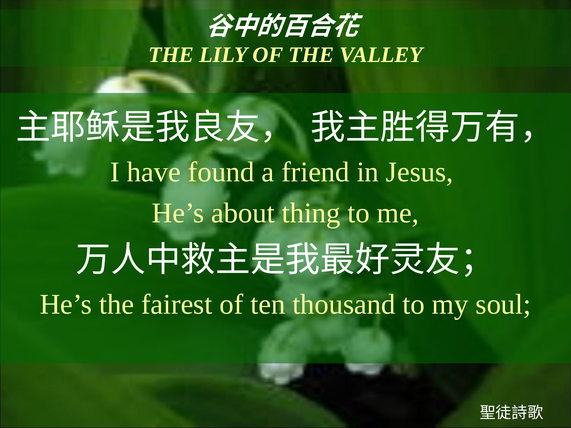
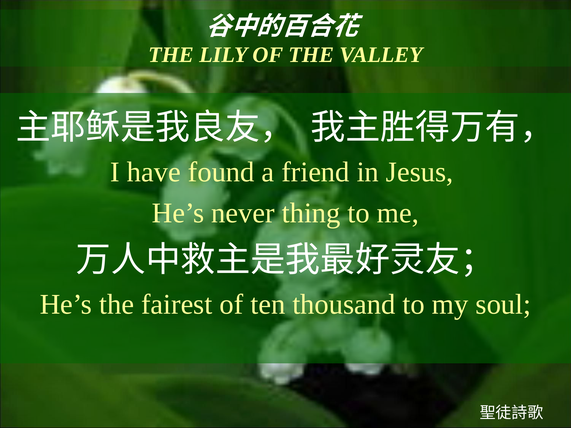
about: about -> never (243, 213)
